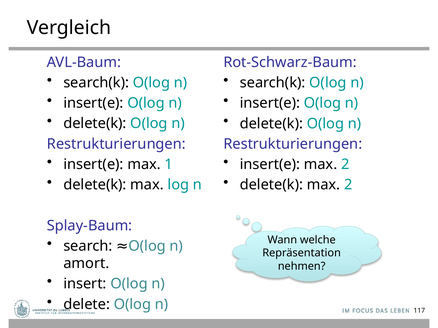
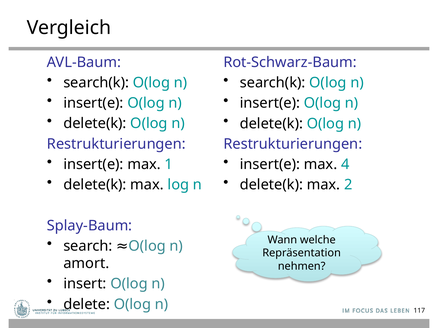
insert(e max 2: 2 -> 4 (345, 165)
